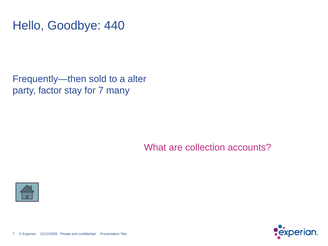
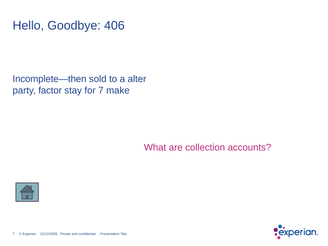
440: 440 -> 406 (114, 26)
Frequently—then: Frequently—then -> Incomplete—then (50, 79)
many: many -> make (118, 90)
